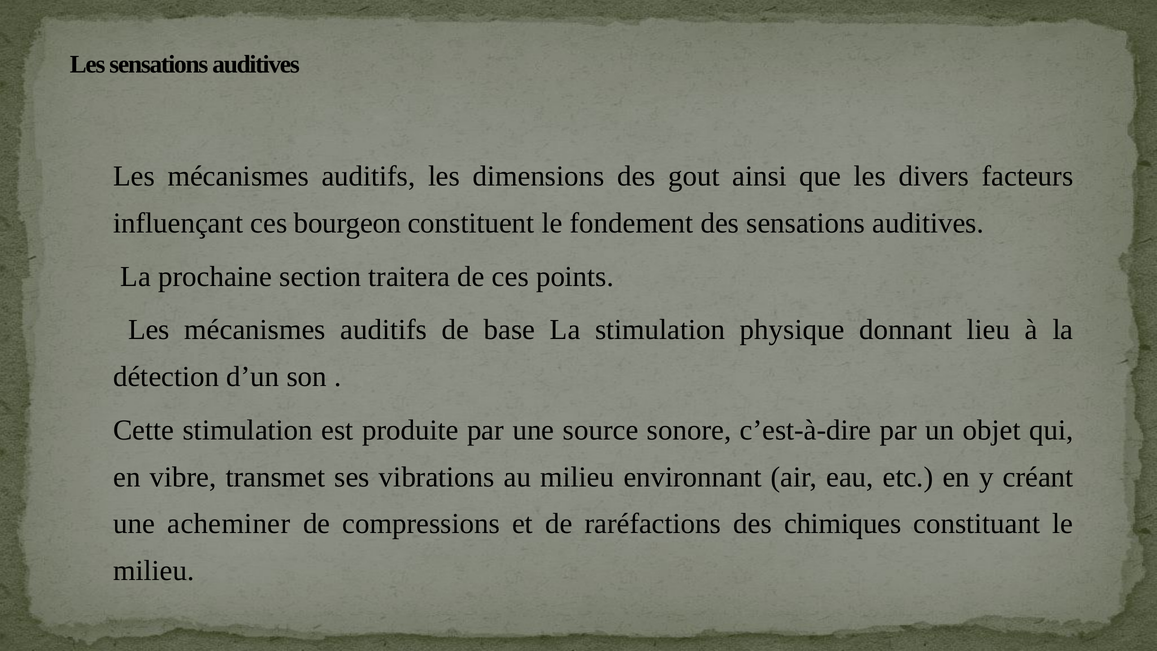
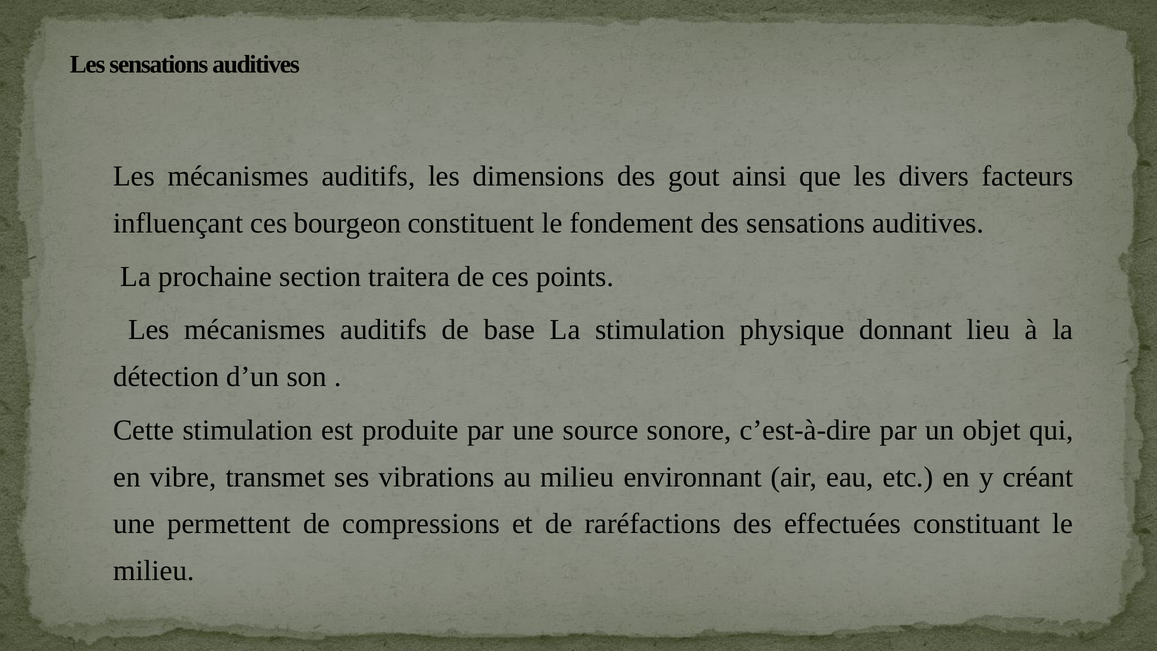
acheminer: acheminer -> permettent (229, 524)
chimiques: chimiques -> effectuées (843, 524)
